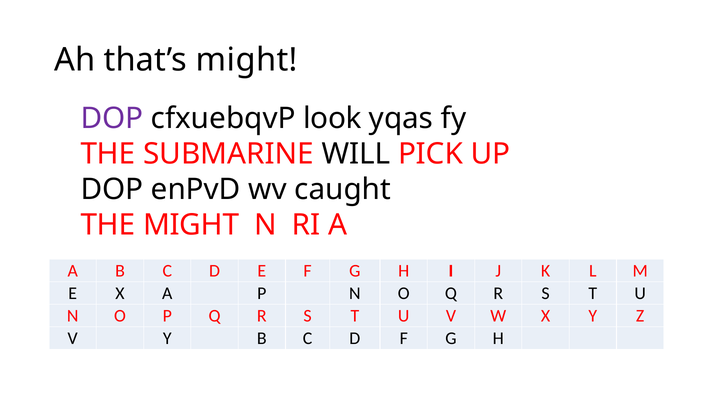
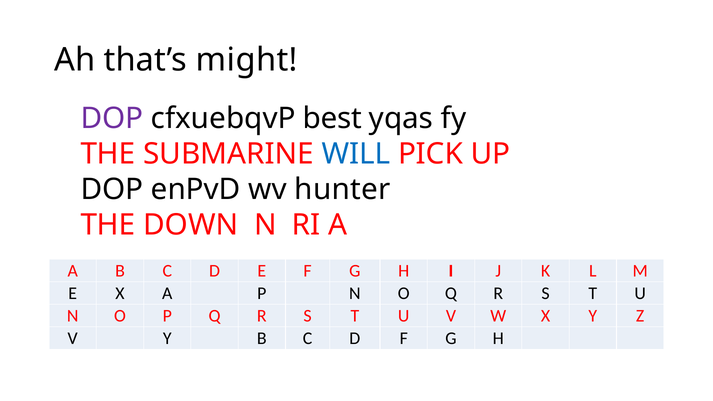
look: look -> best (332, 118)
WILL colour: black -> blue (356, 154)
caught: caught -> hunter (342, 190)
THE MIGHT: MIGHT -> DOWN (191, 225)
